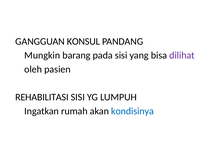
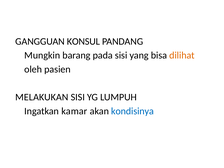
dilihat colour: purple -> orange (182, 55)
REHABILITASI: REHABILITASI -> MELAKUKAN (42, 97)
rumah: rumah -> kamar (74, 111)
